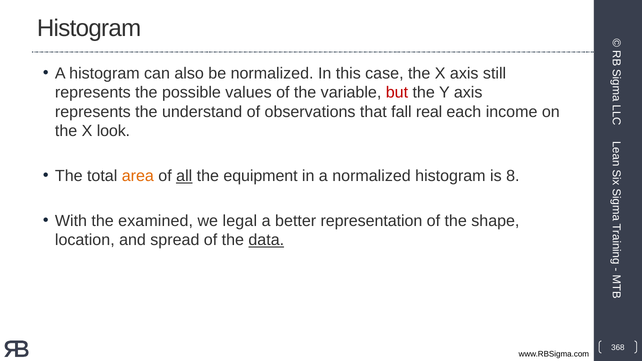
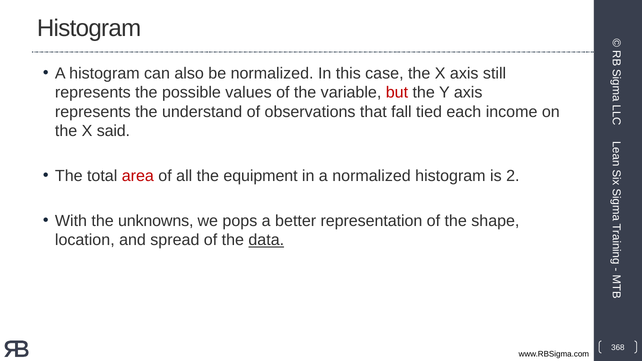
real: real -> tied (429, 112)
look: look -> said (113, 131)
area colour: orange -> red (138, 176)
all underline: present -> none (184, 176)
8: 8 -> 2 (513, 176)
examined: examined -> unknowns (156, 221)
legal: legal -> pops (240, 221)
